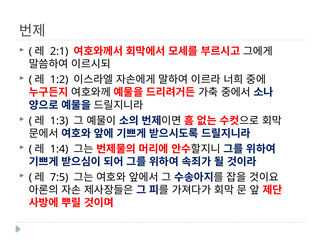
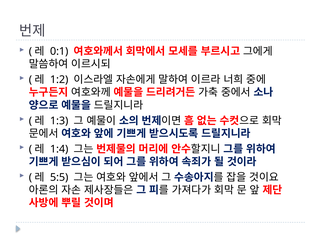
2:1: 2:1 -> 0:1 (59, 52)
7:5: 7:5 -> 5:5 (59, 178)
